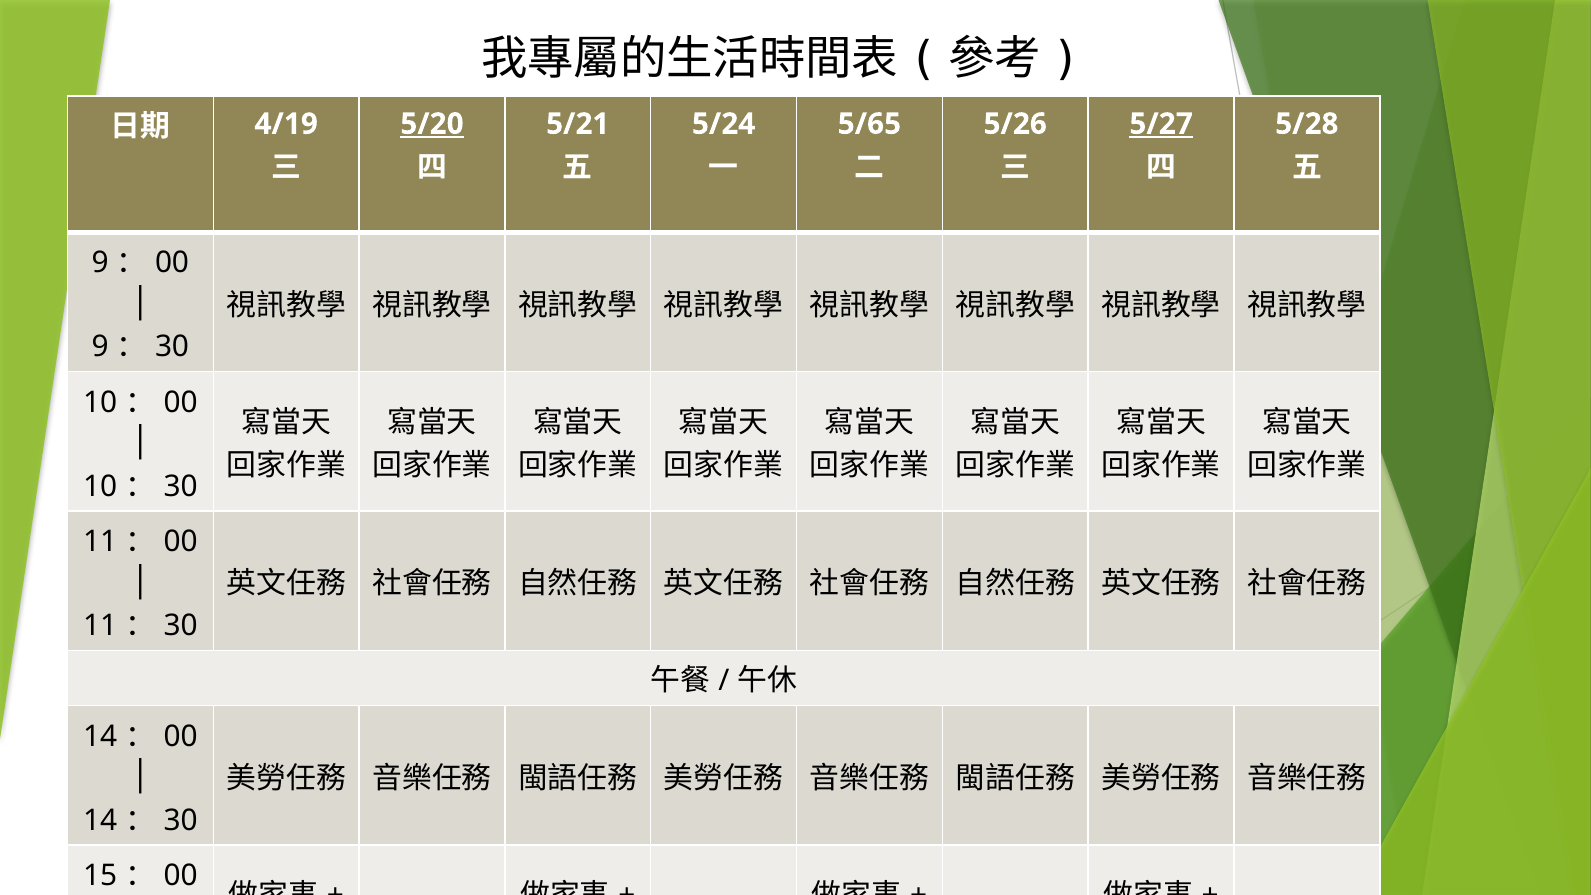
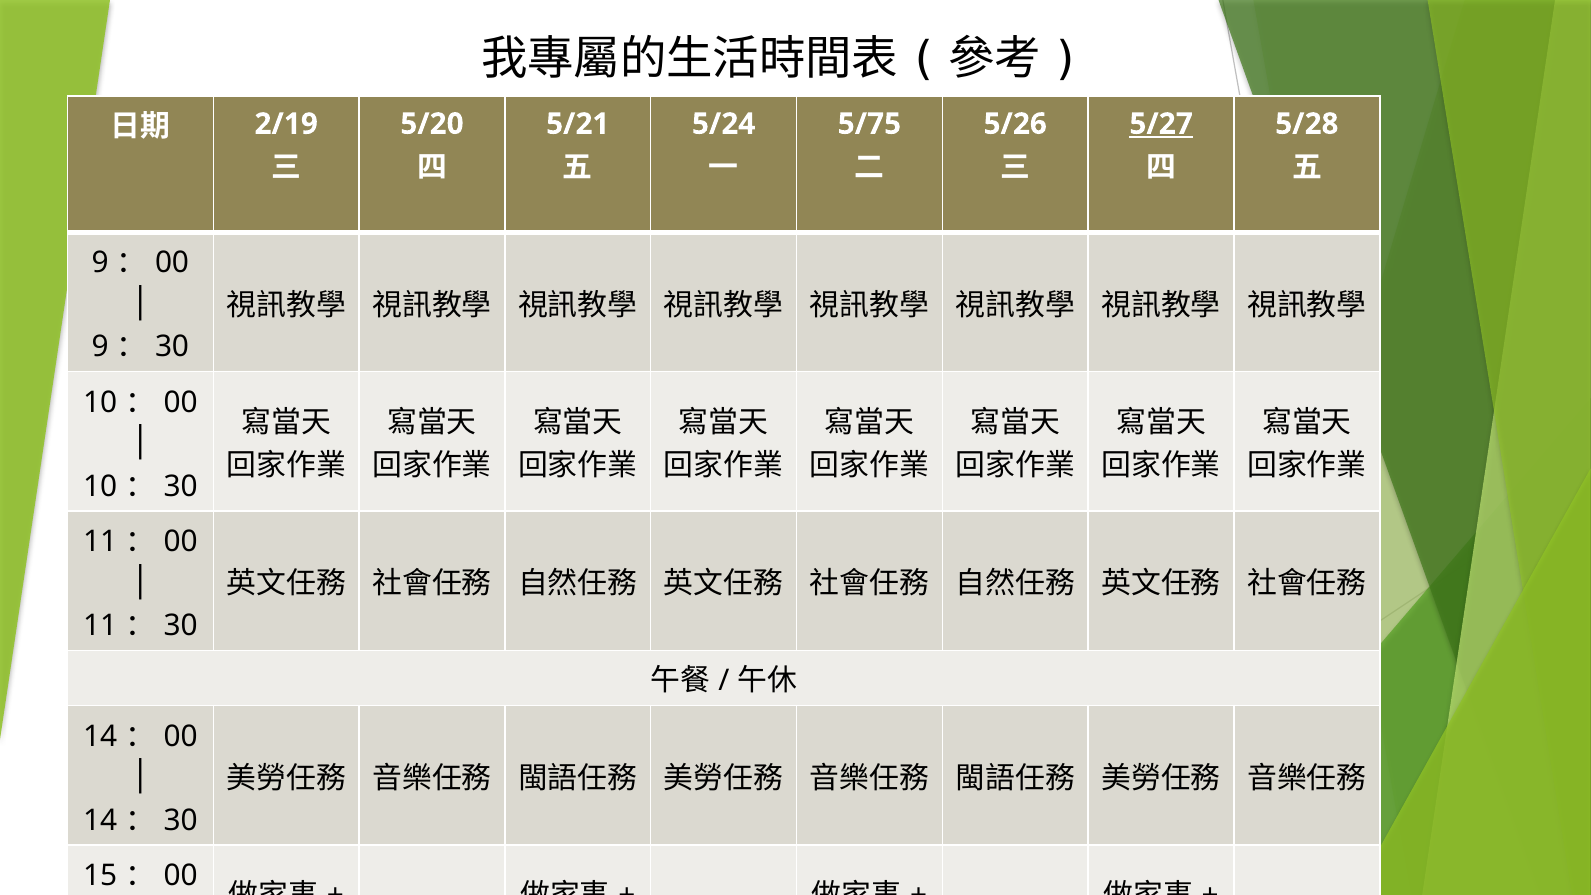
4/19: 4/19 -> 2/19 (286, 124)
5/20 underline: present -> none (432, 124)
5/65: 5/65 -> 5/75 (869, 124)
